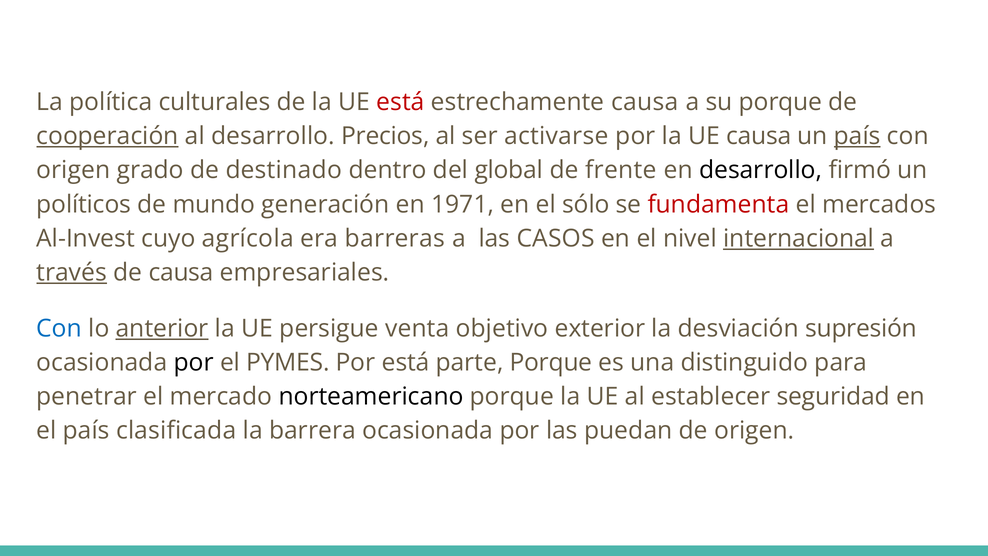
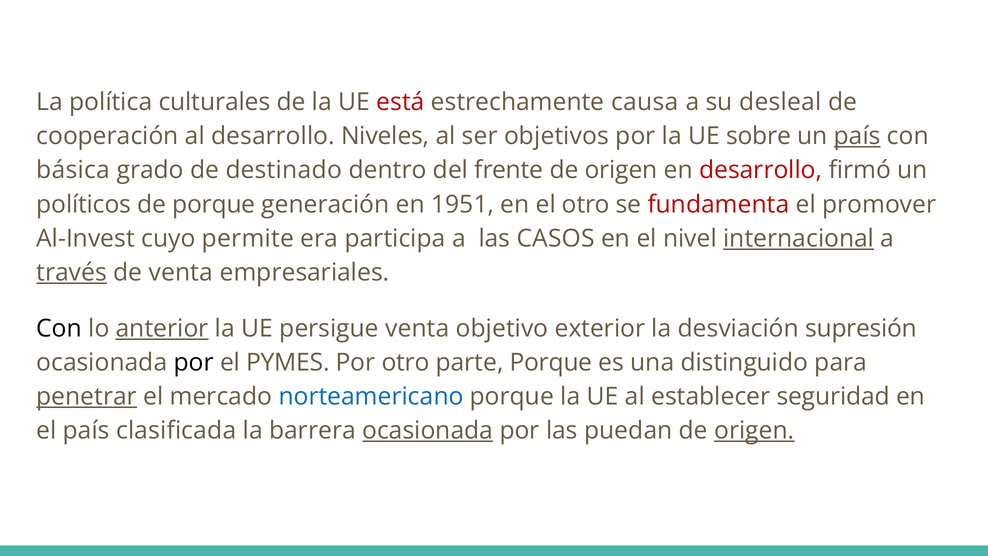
su porque: porque -> desleal (780, 102)
cooperación underline: present -> none (108, 136)
Precios: Precios -> Niveles (385, 136)
activarse: activarse -> objetivos (556, 136)
UE causa: causa -> sobre (759, 136)
origen: origen -> básica (73, 170)
global: global -> frente (509, 170)
frente: frente -> origen (621, 170)
desarrollo colour: black -> red (761, 170)
de mundo: mundo -> porque (214, 204)
1971: 1971 -> 1951 (463, 204)
el sólo: sólo -> otro (586, 204)
mercados: mercados -> promover (879, 204)
agrícola: agrícola -> permite (248, 238)
barreras: barreras -> participa (395, 238)
de causa: causa -> venta (181, 272)
Con colour: blue -> black (59, 328)
Por está: está -> otro (406, 363)
penetrar underline: none -> present (87, 397)
norteamericano colour: black -> blue (371, 397)
ocasionada underline: none -> present (428, 431)
origen underline: none -> present (754, 431)
